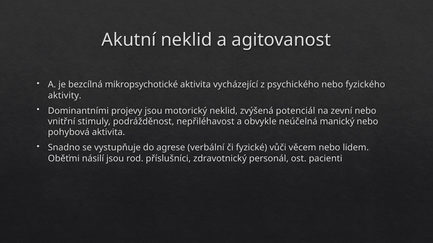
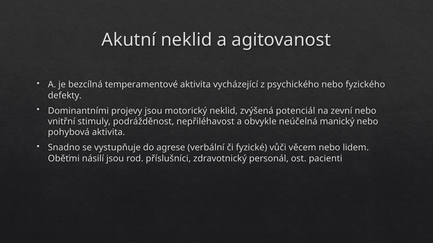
mikropsychotické: mikropsychotické -> temperamentové (141, 85)
aktivity: aktivity -> defekty (65, 96)
